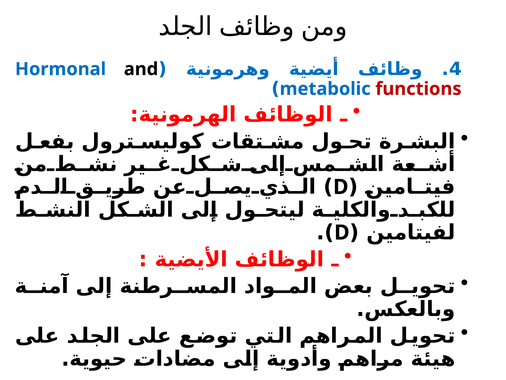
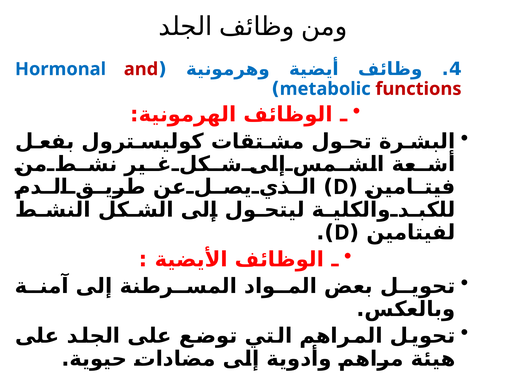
and colour: black -> red (141, 69)
